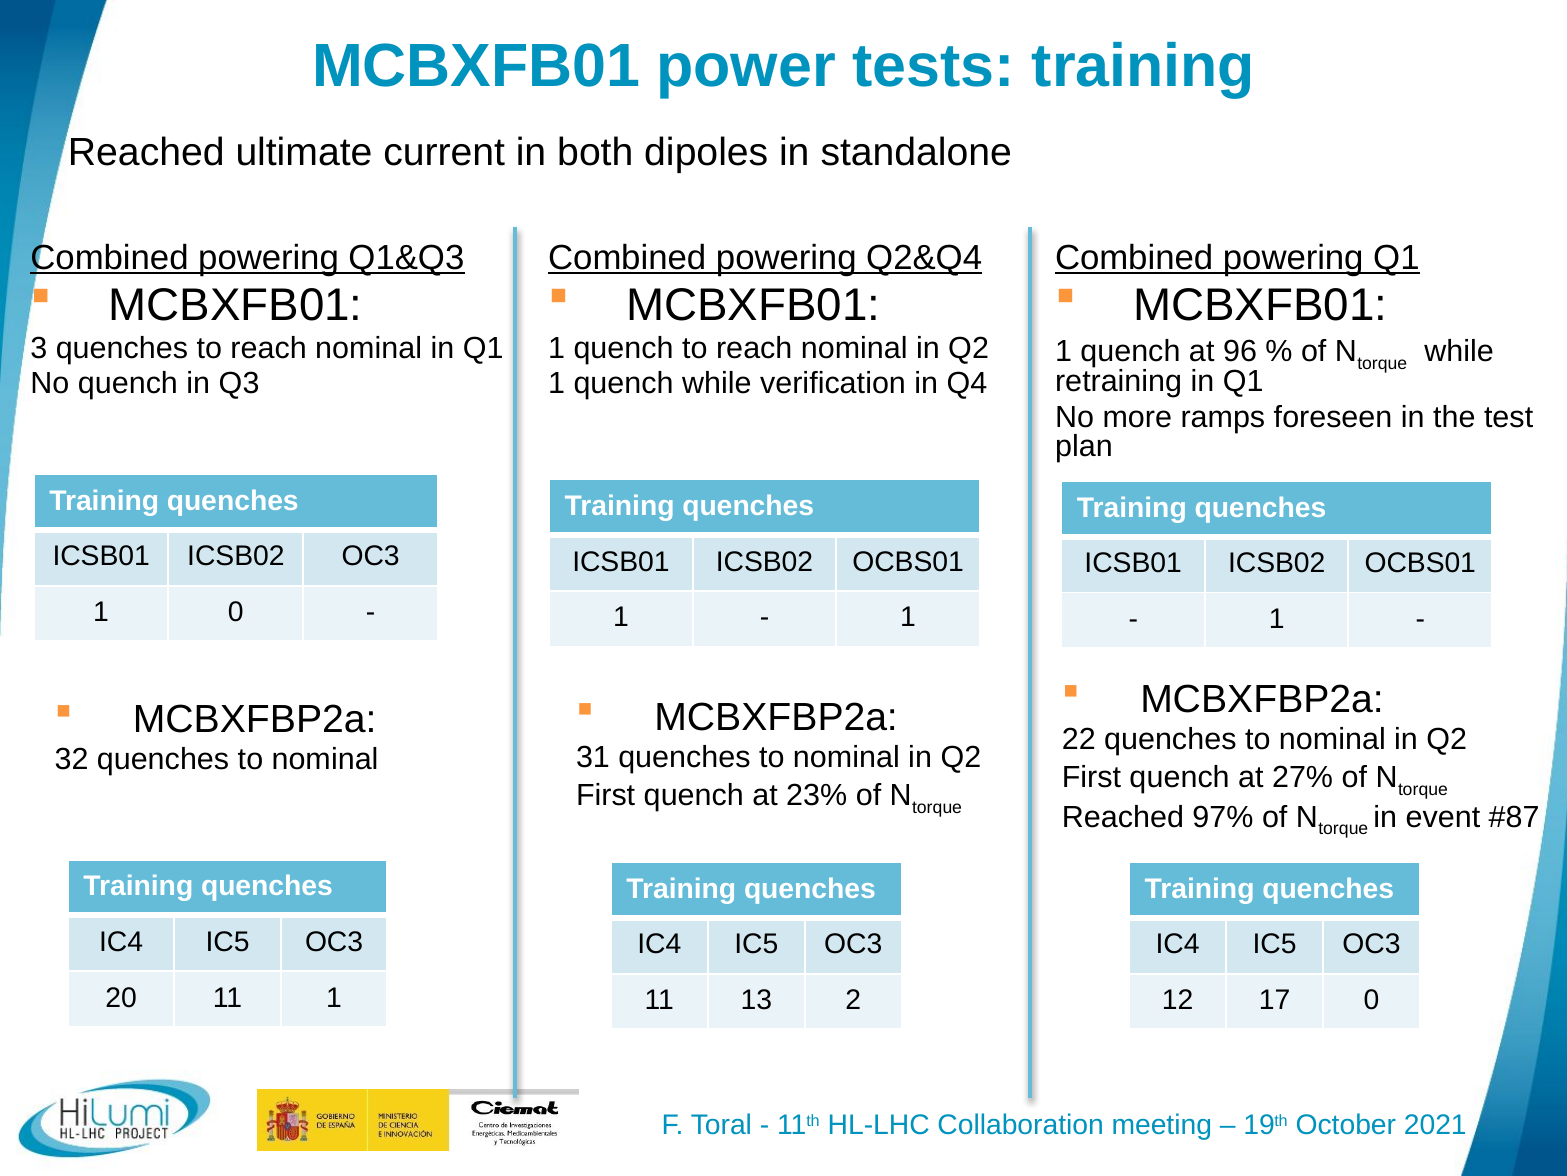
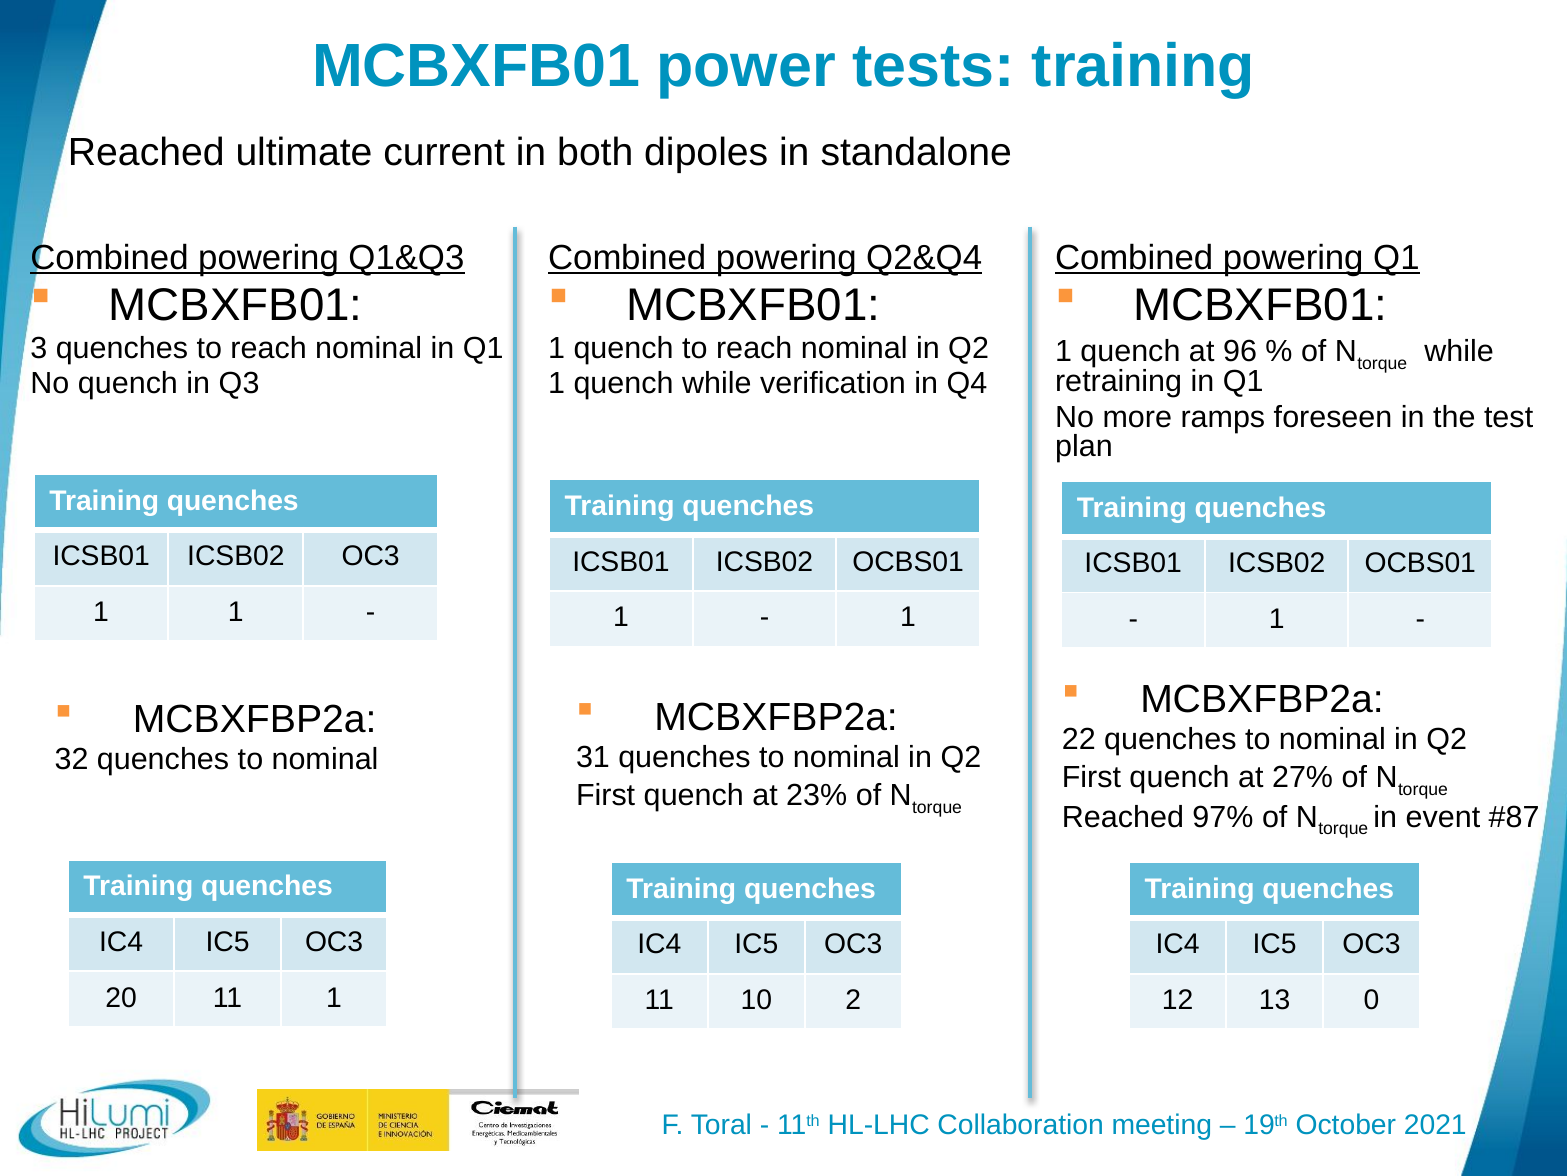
1 0: 0 -> 1 (236, 612)
13: 13 -> 10 (756, 1000)
17: 17 -> 13 (1275, 1000)
